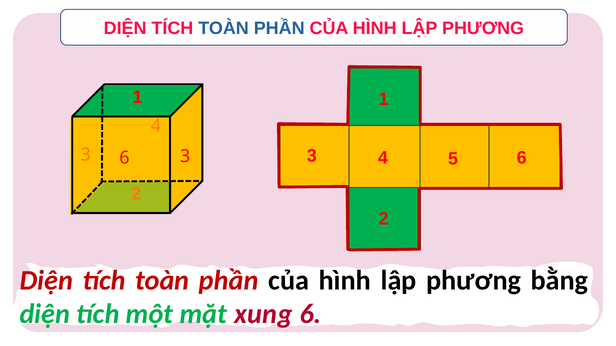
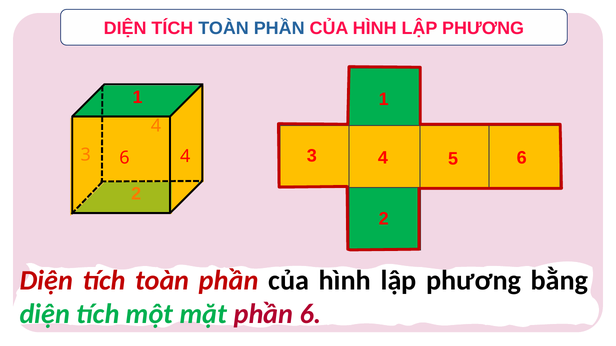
6 3: 3 -> 4 (185, 157)
mặt xung: xung -> phần (263, 315)
